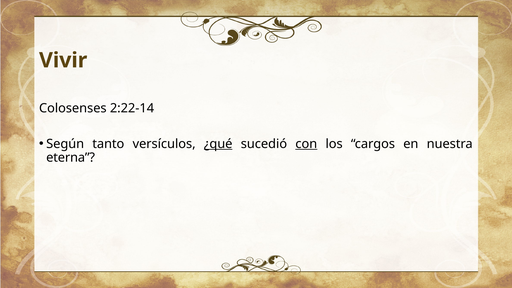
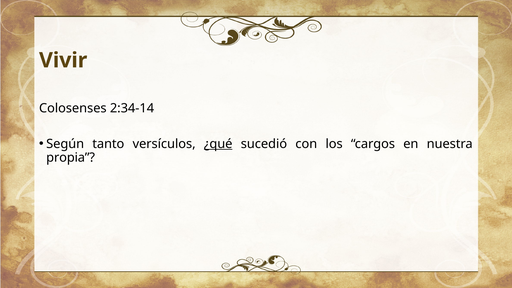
2:22-14: 2:22-14 -> 2:34-14 (132, 108)
con underline: present -> none (306, 144)
eterna: eterna -> propia (71, 158)
